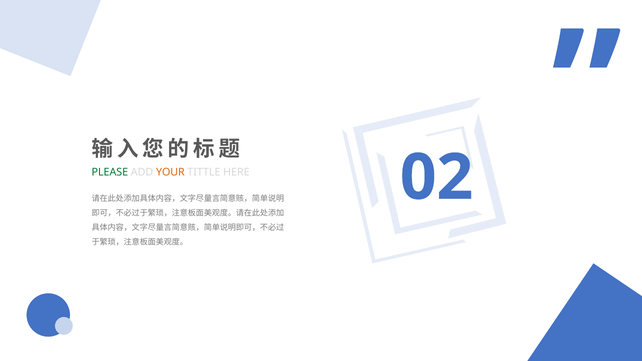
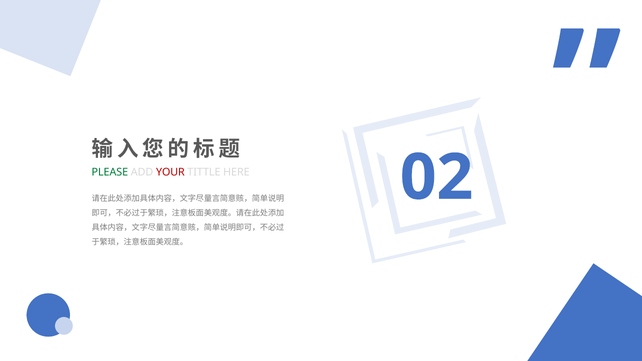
YOUR colour: orange -> red (170, 172)
